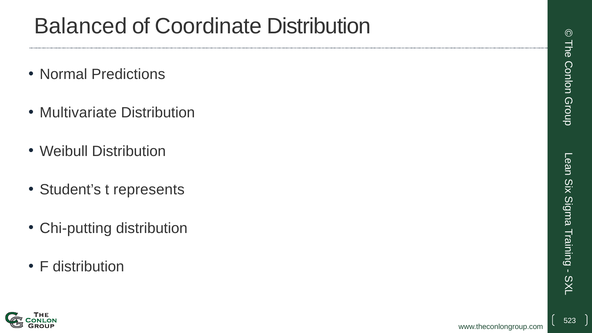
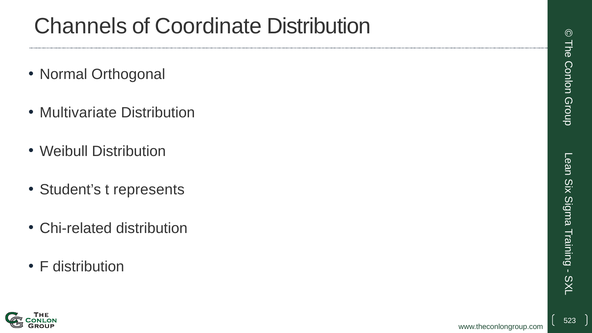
Balanced: Balanced -> Channels (81, 26)
Predictions: Predictions -> Orthogonal (128, 74)
Chi-putting: Chi-putting -> Chi-related (76, 228)
